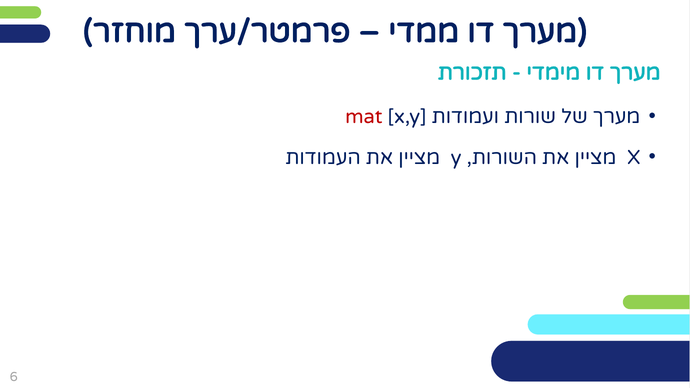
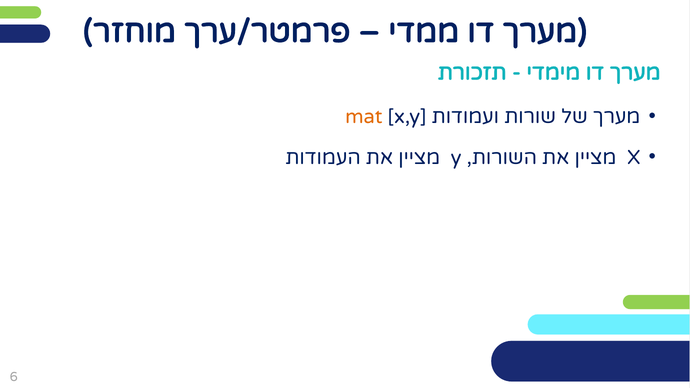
mat colour: red -> orange (364, 117)
